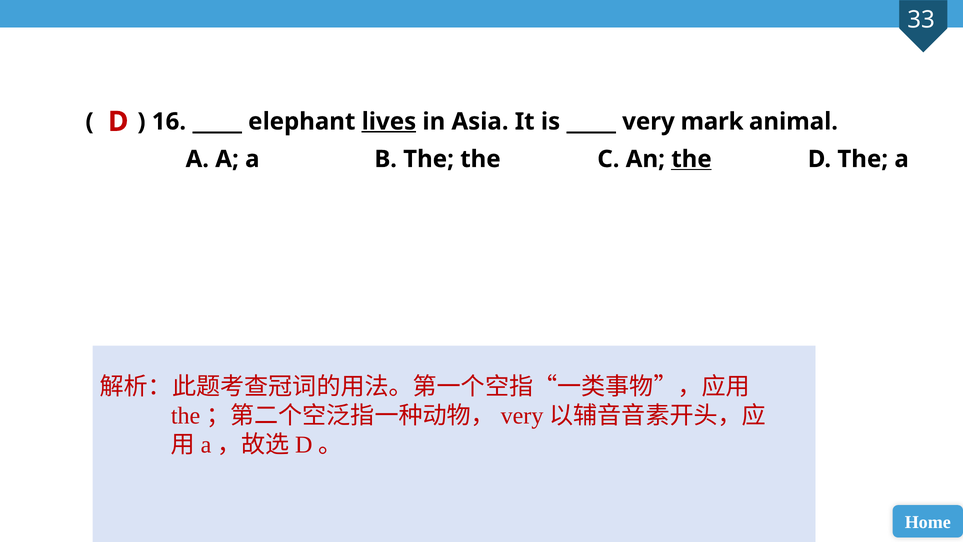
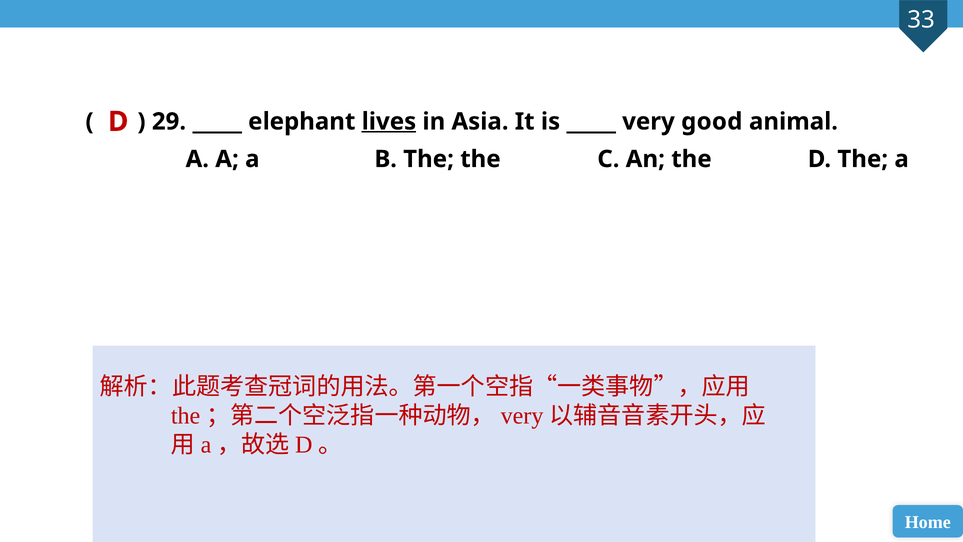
16: 16 -> 29 (169, 121)
mark: mark -> good (712, 121)
the underline: present -> none (691, 159)
